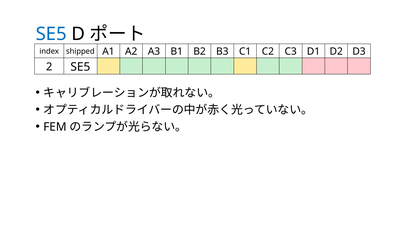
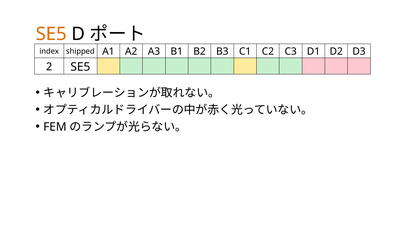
SE5 colour: blue -> orange (51, 34)
